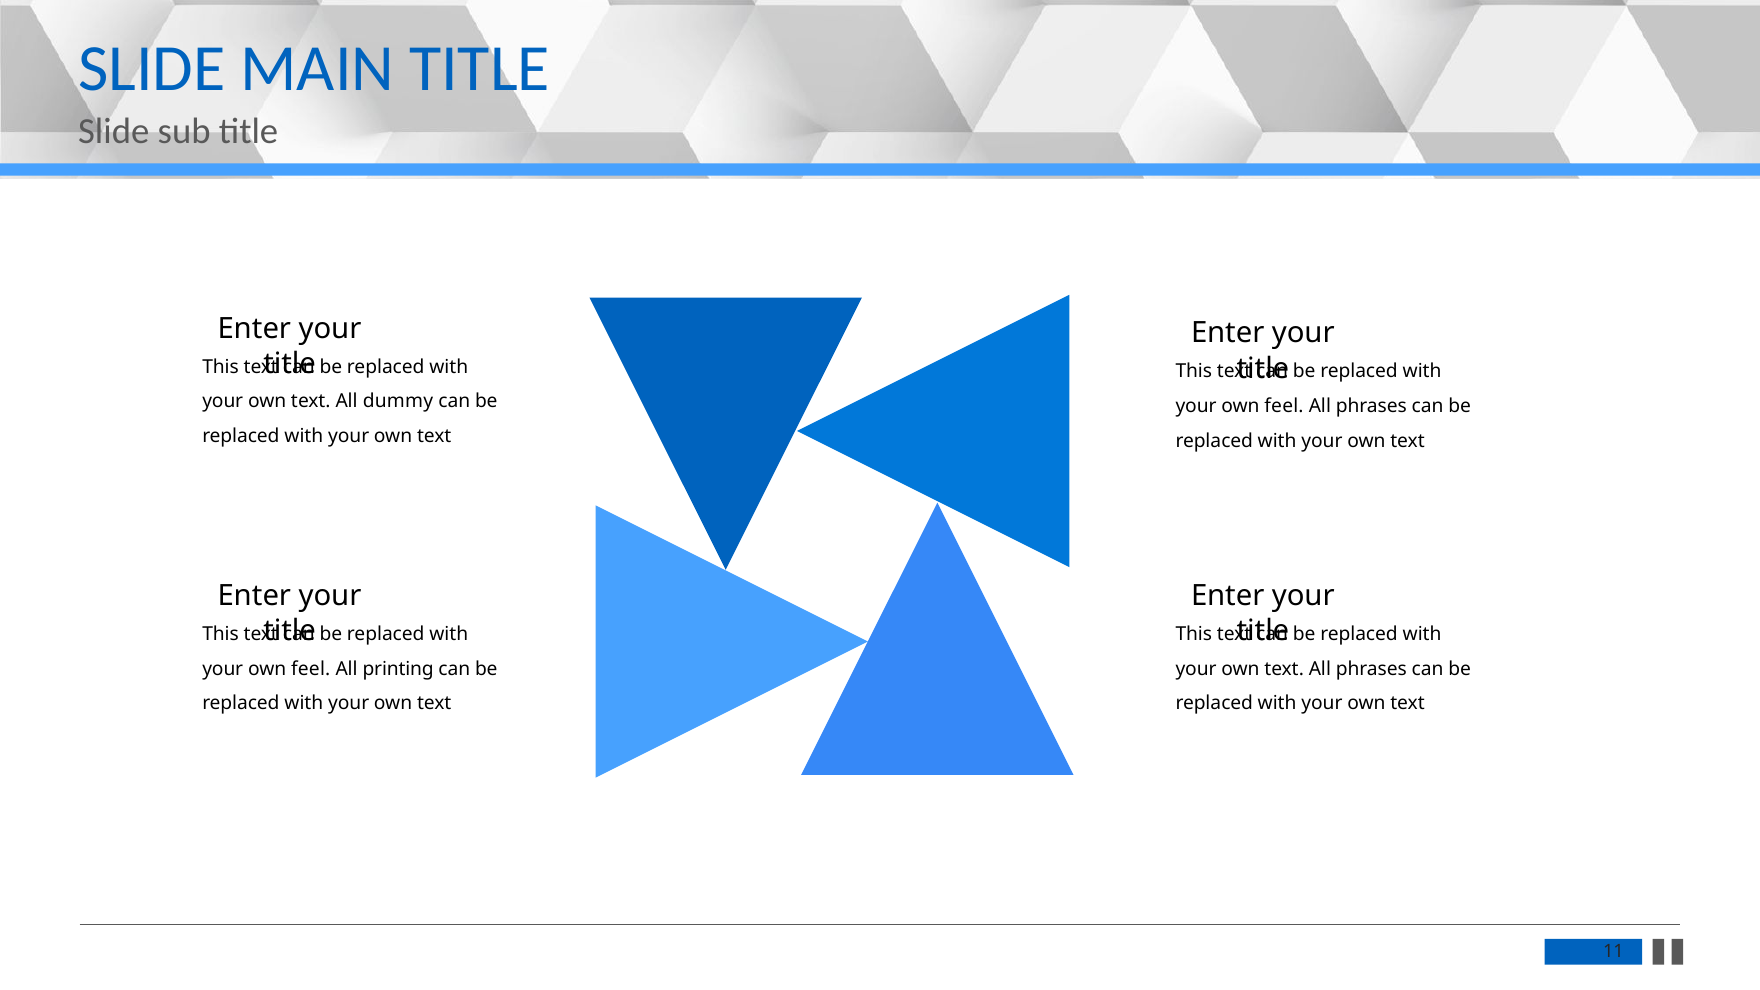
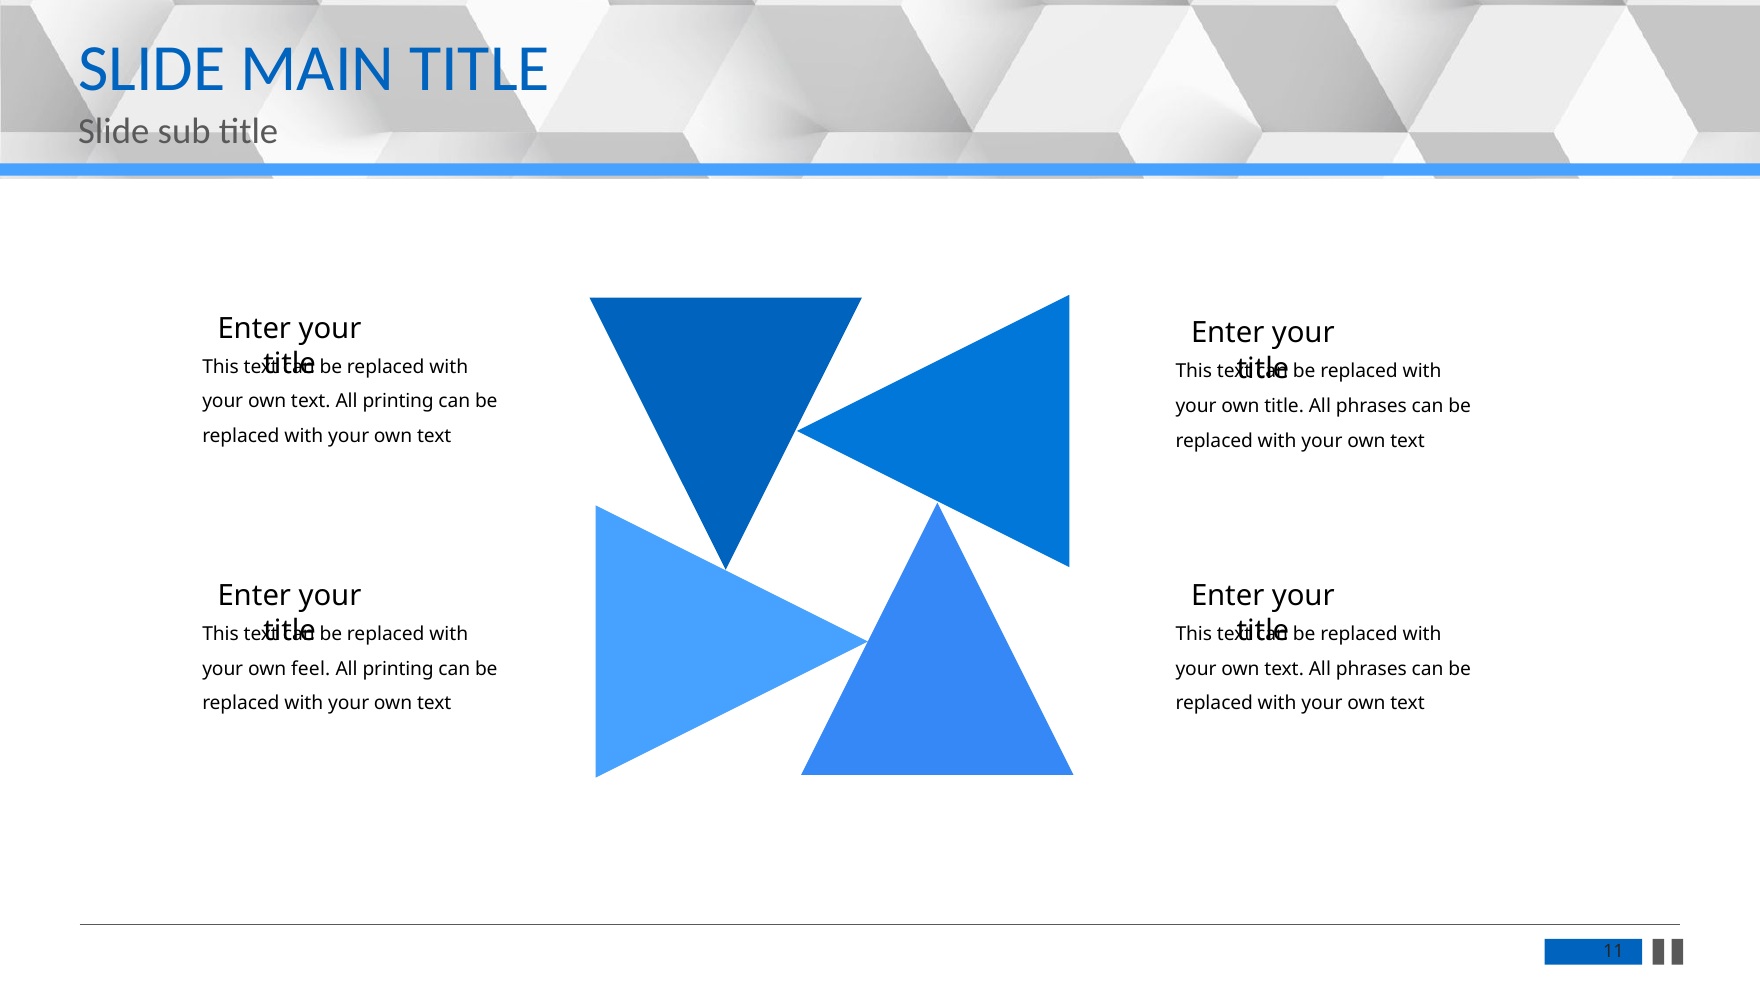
text All dummy: dummy -> printing (398, 401)
feel: feel -> title (1284, 406)
